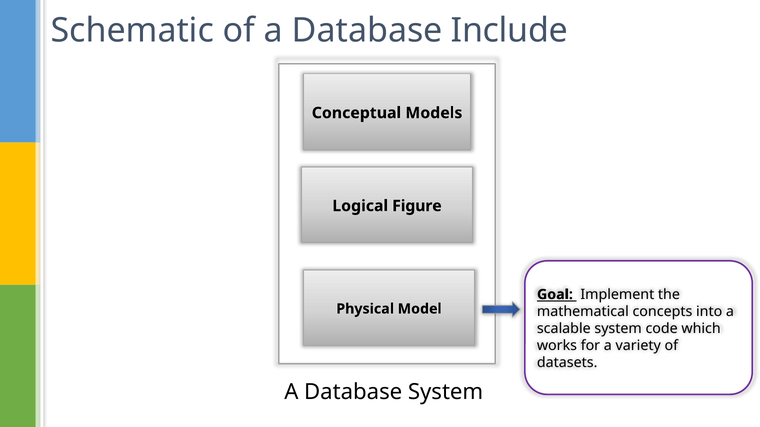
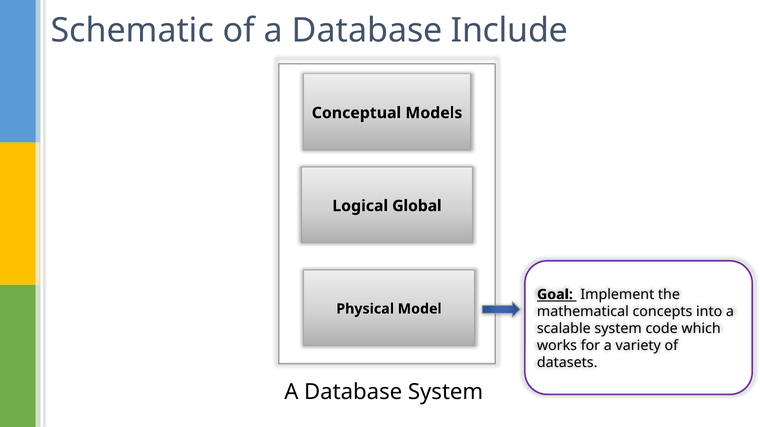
Figure: Figure -> Global (417, 206)
